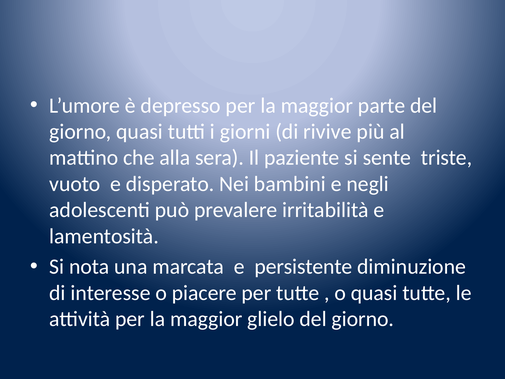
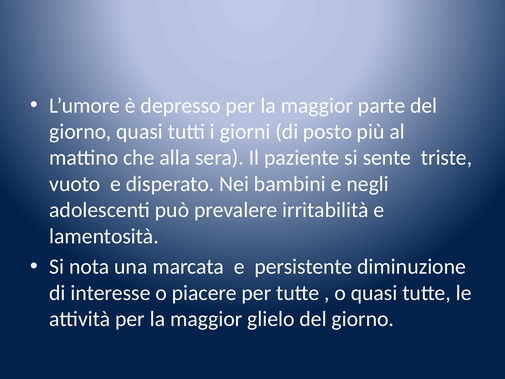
rivive: rivive -> posto (328, 132)
